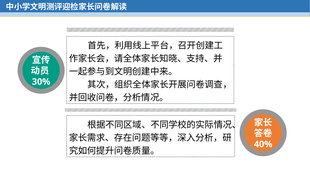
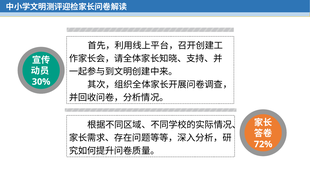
40%: 40% -> 72% (263, 145)
